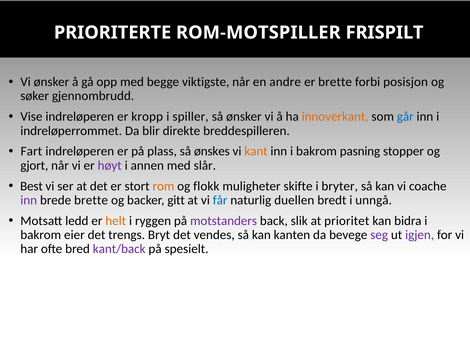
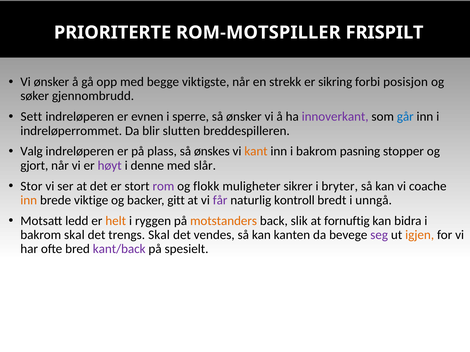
andre: andre -> strekk (285, 82)
er brette: brette -> sikring (335, 82)
Vise: Vise -> Sett (31, 117)
kropp: kropp -> evnen (147, 117)
spiller: spiller -> sperre (191, 117)
innoverkant colour: orange -> purple (335, 117)
direkte: direkte -> slutten (181, 131)
Fart: Fart -> Valg (31, 152)
annen: annen -> denne (147, 166)
Best: Best -> Stor (31, 186)
rom colour: orange -> purple (163, 186)
skifte: skifte -> sikrer (298, 186)
inn colour: purple -> orange (29, 200)
brede brette: brette -> viktige (91, 200)
får colour: blue -> purple (220, 200)
duellen: duellen -> kontroll (294, 200)
motstanders colour: purple -> orange (224, 221)
prioritet: prioritet -> fornuftig (347, 221)
bakrom eier: eier -> skal (74, 235)
trengs Bryt: Bryt -> Skal (159, 235)
igjen colour: purple -> orange (420, 235)
